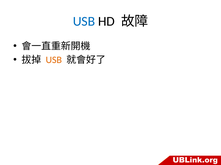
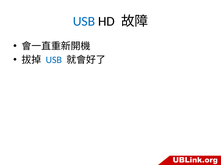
USB colour: orange -> blue (54, 60)
